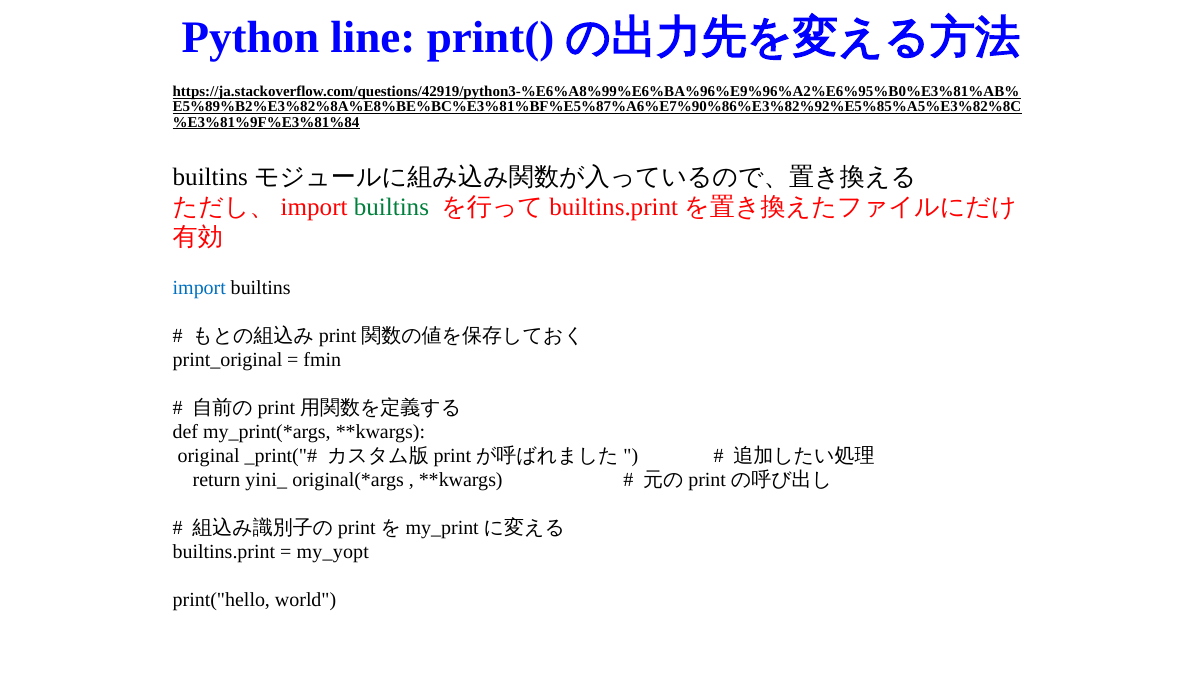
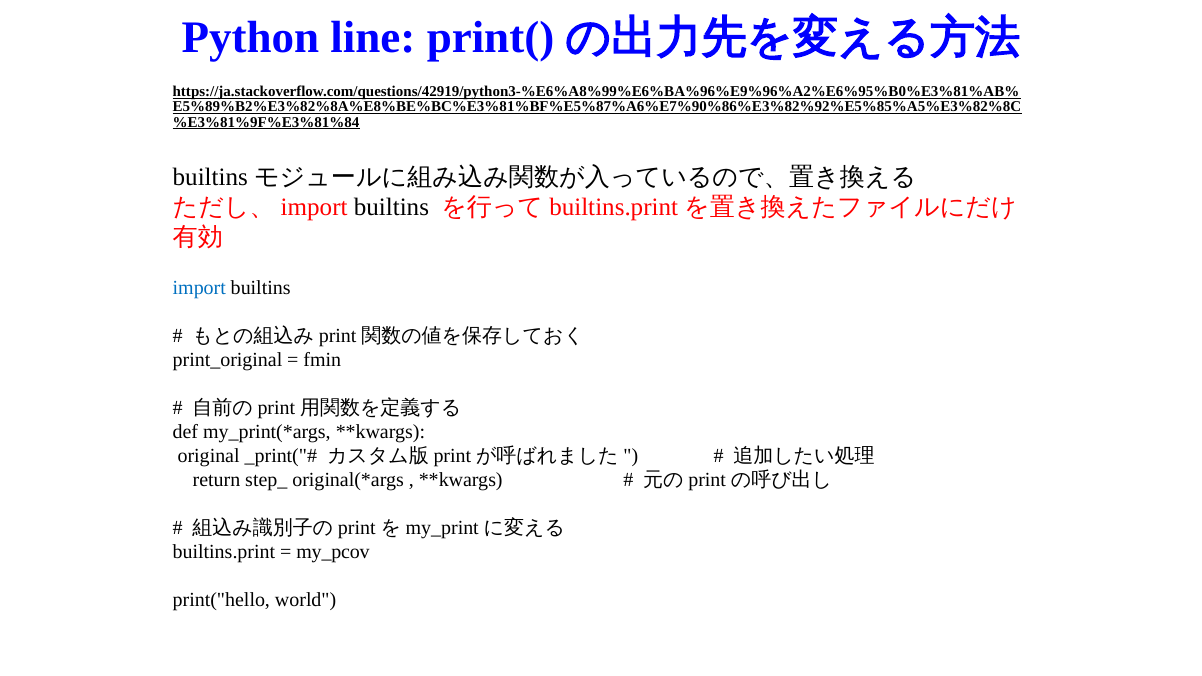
builtins colour: green -> black (391, 207)
yini_: yini_ -> step_ (266, 480)
my_yopt: my_yopt -> my_pcov (333, 552)
